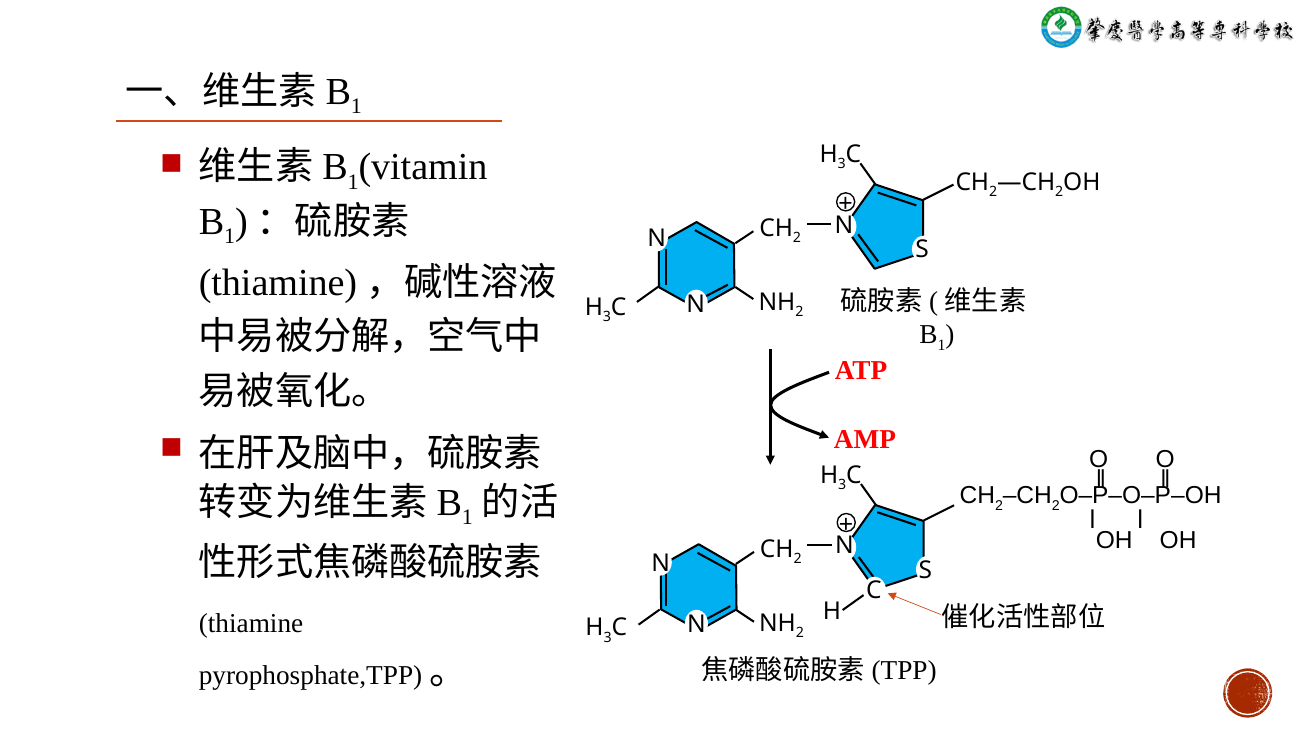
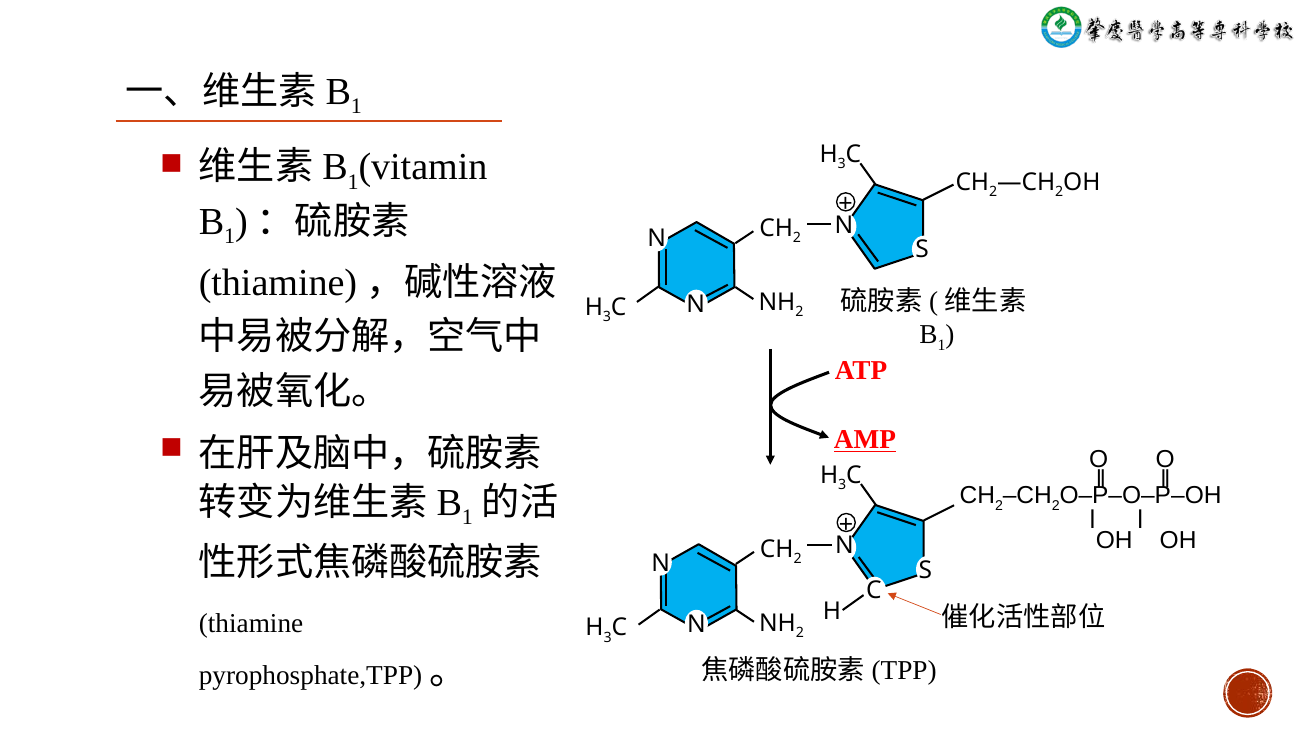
AMP underline: none -> present (865, 440)
